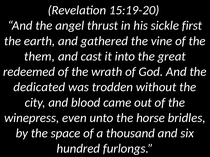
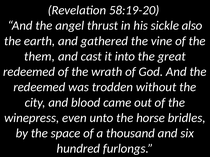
15:19-20: 15:19-20 -> 58:19-20 (134, 10)
first: first -> also (192, 26)
dedicated: dedicated -> redeemed (39, 87)
